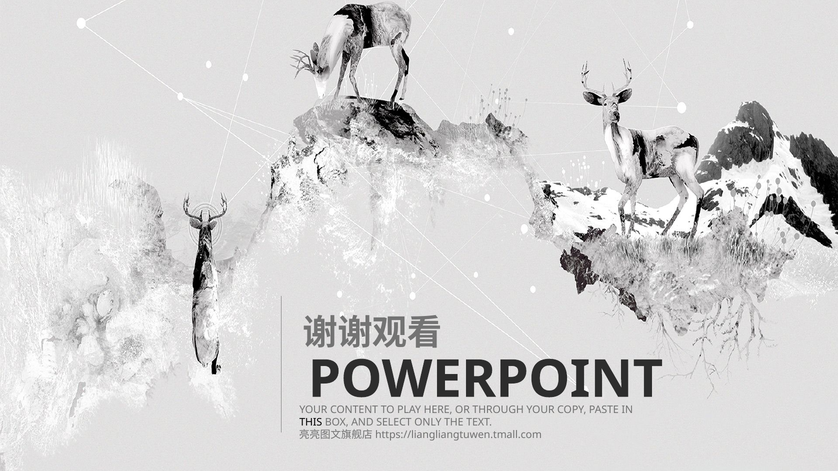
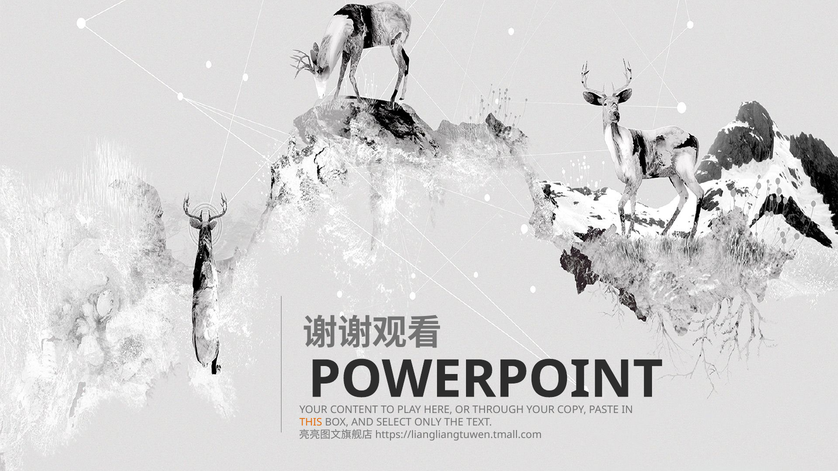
THIS colour: black -> orange (311, 423)
